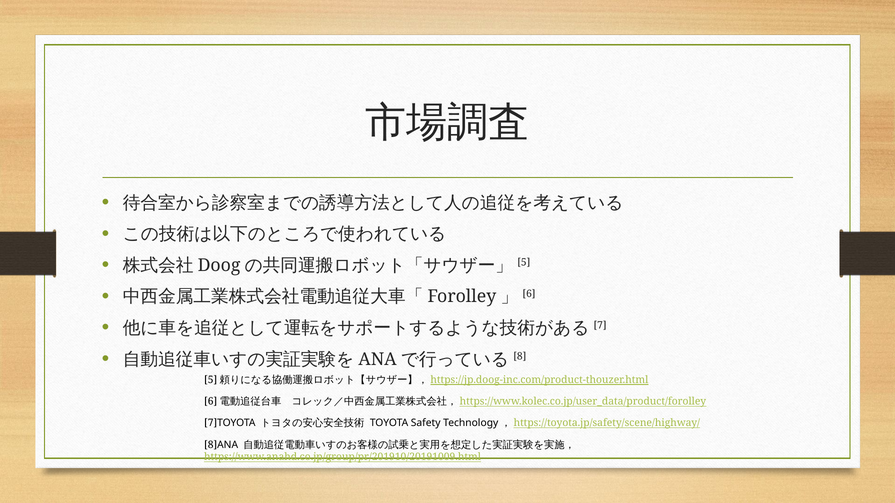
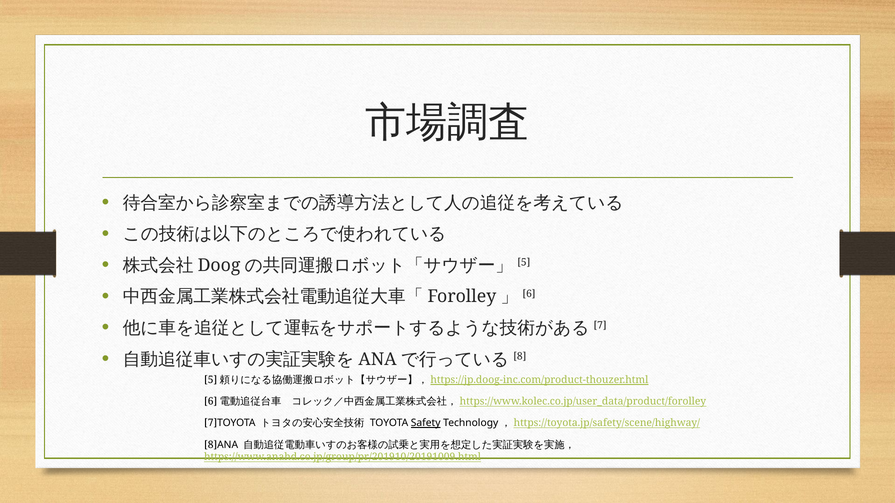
Safety underline: none -> present (426, 423)
